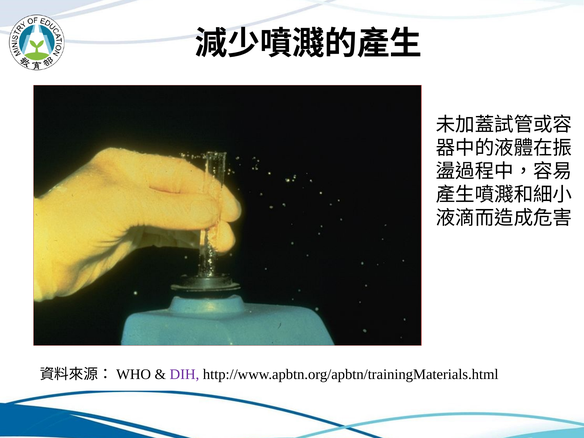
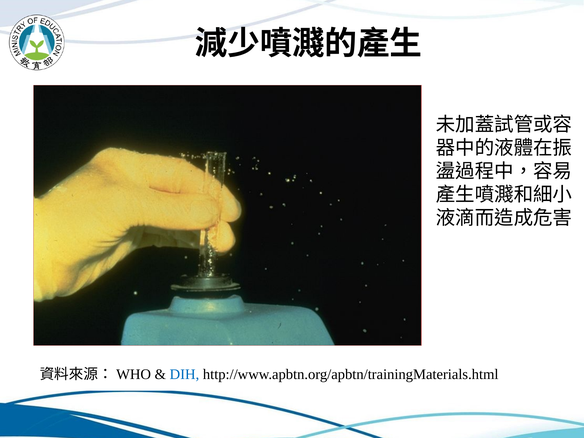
DIH colour: purple -> blue (184, 374)
